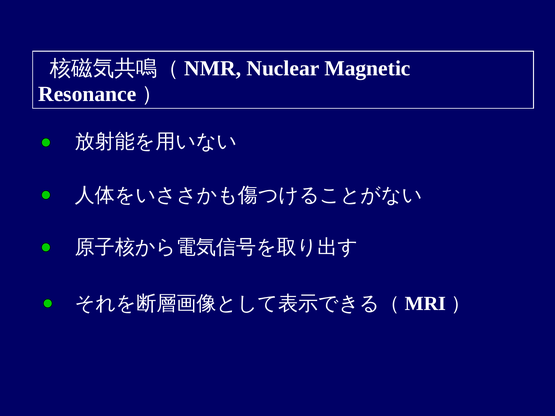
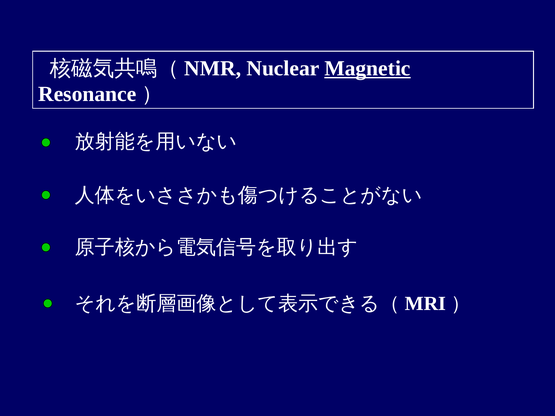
Magnetic underline: none -> present (367, 68)
